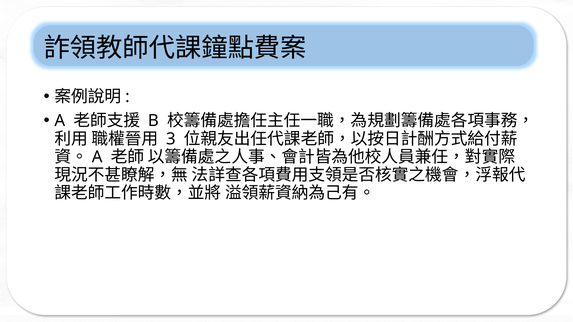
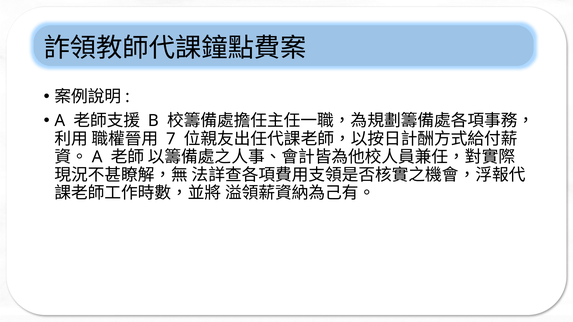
3: 3 -> 7 (171, 139)
